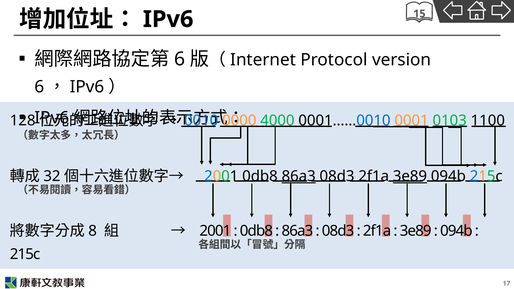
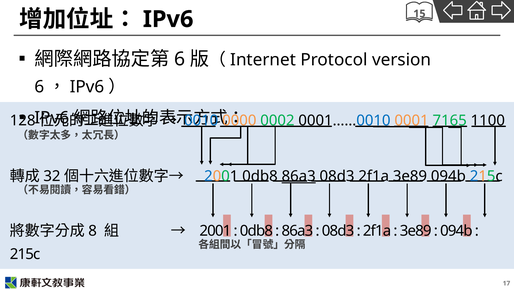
4000: 4000 -> 0002 (277, 121)
0103: 0103 -> 7165 (450, 121)
3e89 underline: present -> none (410, 176)
